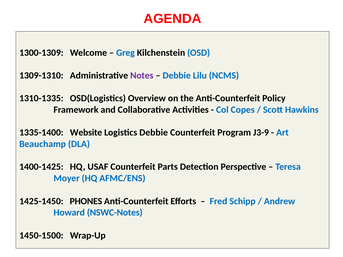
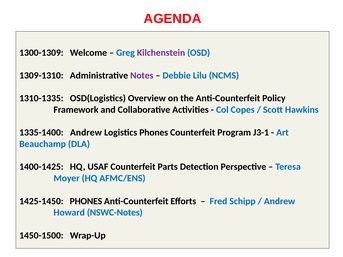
Kilchenstein colour: black -> purple (161, 53)
1335-1400 Website: Website -> Andrew (86, 133)
Logistics Debbie: Debbie -> Phones (154, 133)
J3-9: J3-9 -> J3-1 (261, 133)
